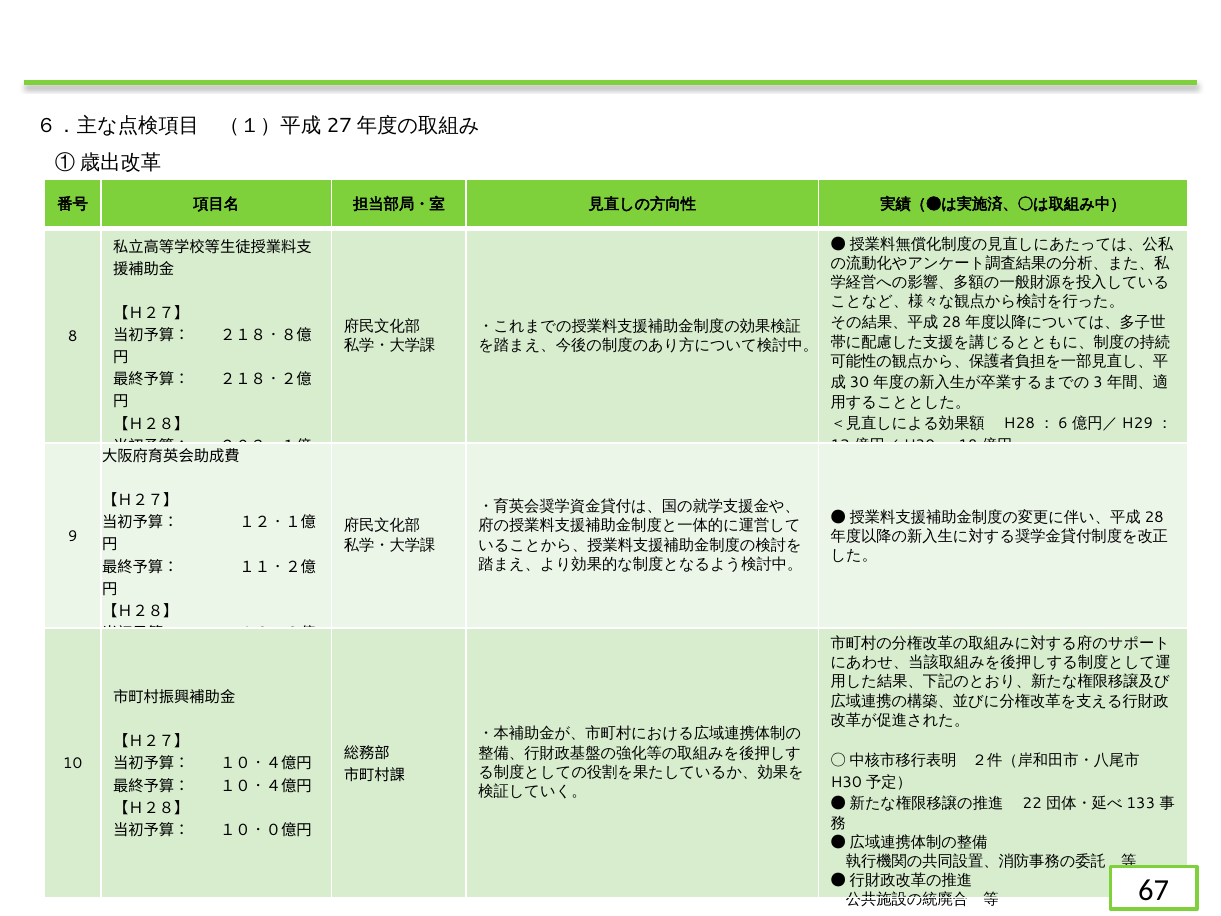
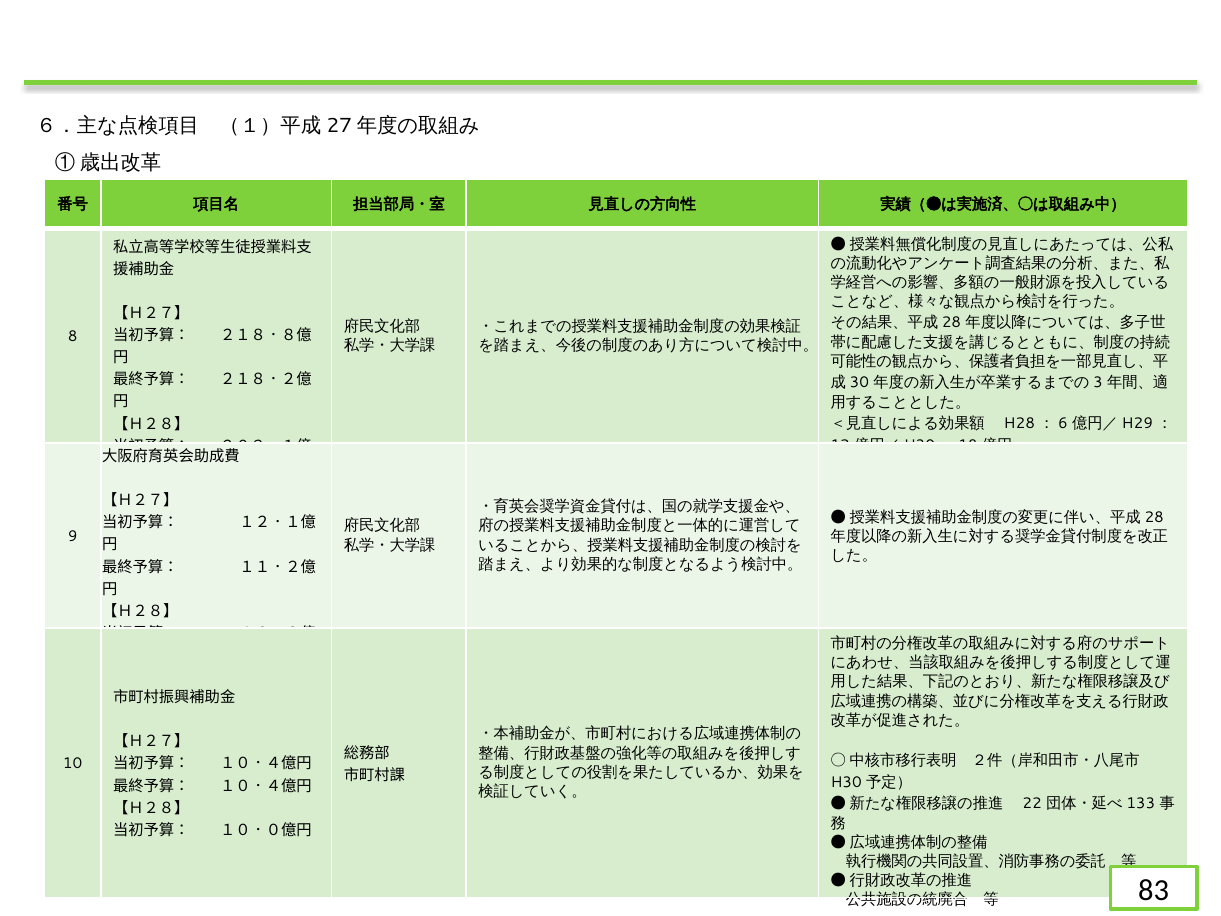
67: 67 -> 83 (1154, 890)
